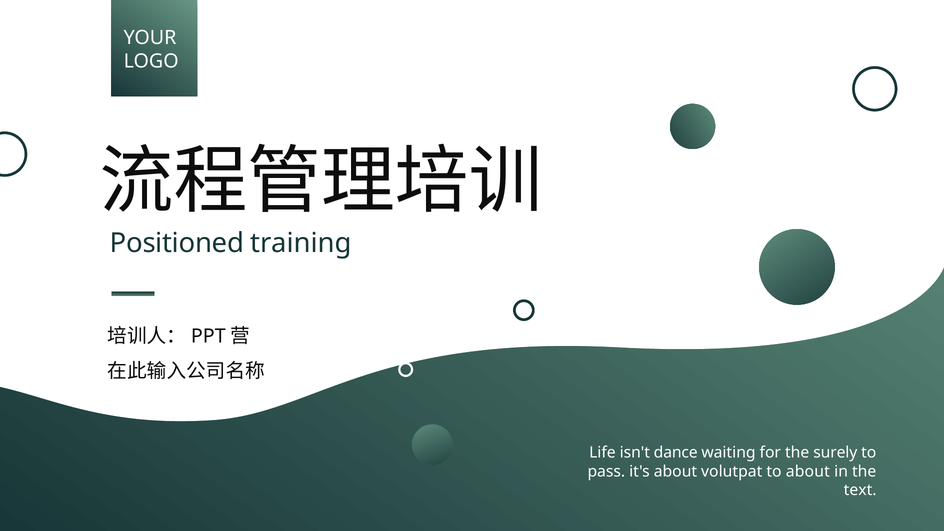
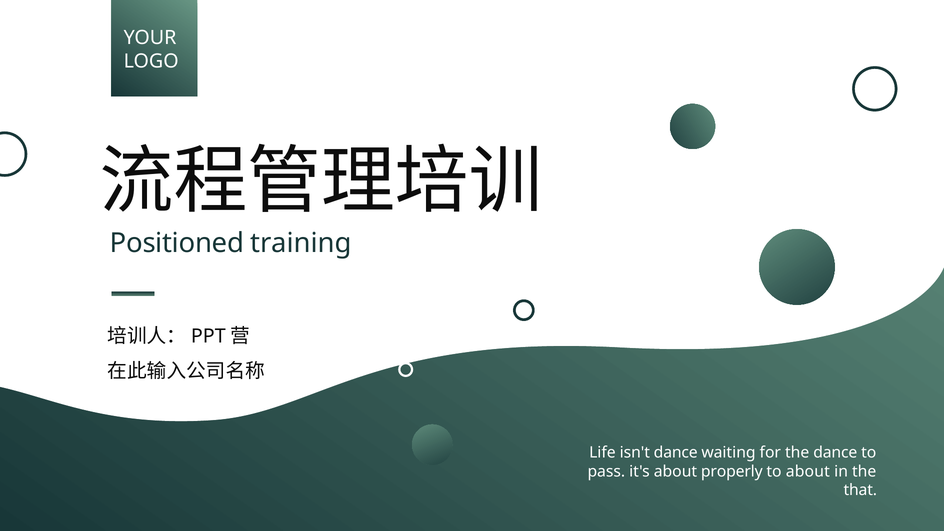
the surely: surely -> dance (835, 453)
volutpat: volutpat -> properly (732, 471)
text: text -> that (860, 490)
